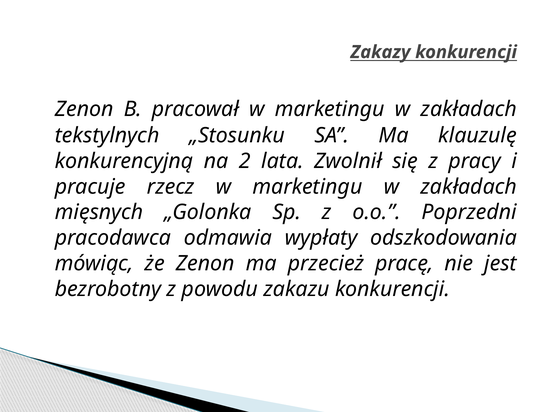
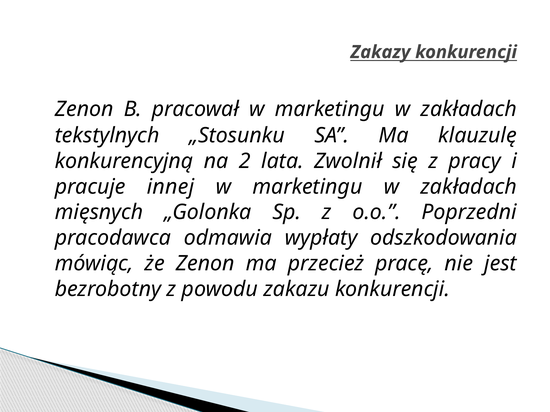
rzecz: rzecz -> innej (171, 187)
